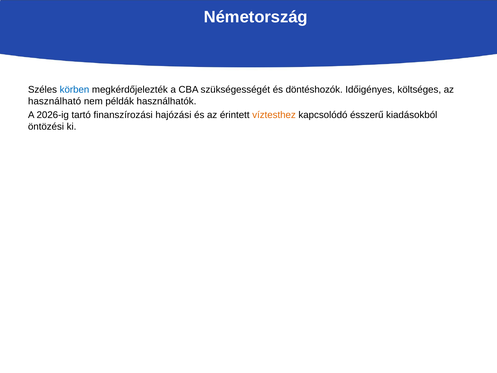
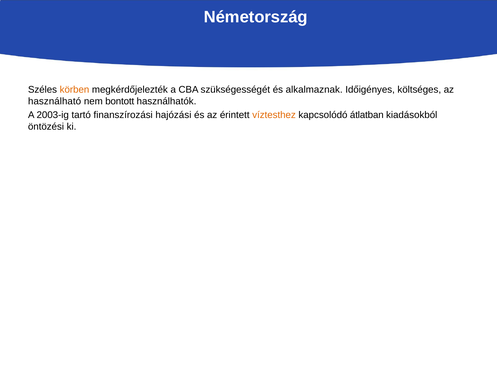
körben colour: blue -> orange (74, 90)
döntéshozók: döntéshozók -> alkalmaznak (314, 90)
példák: példák -> bontott (120, 101)
2026-ig: 2026-ig -> 2003-ig (53, 115)
ésszerű: ésszerű -> átlatban (367, 115)
